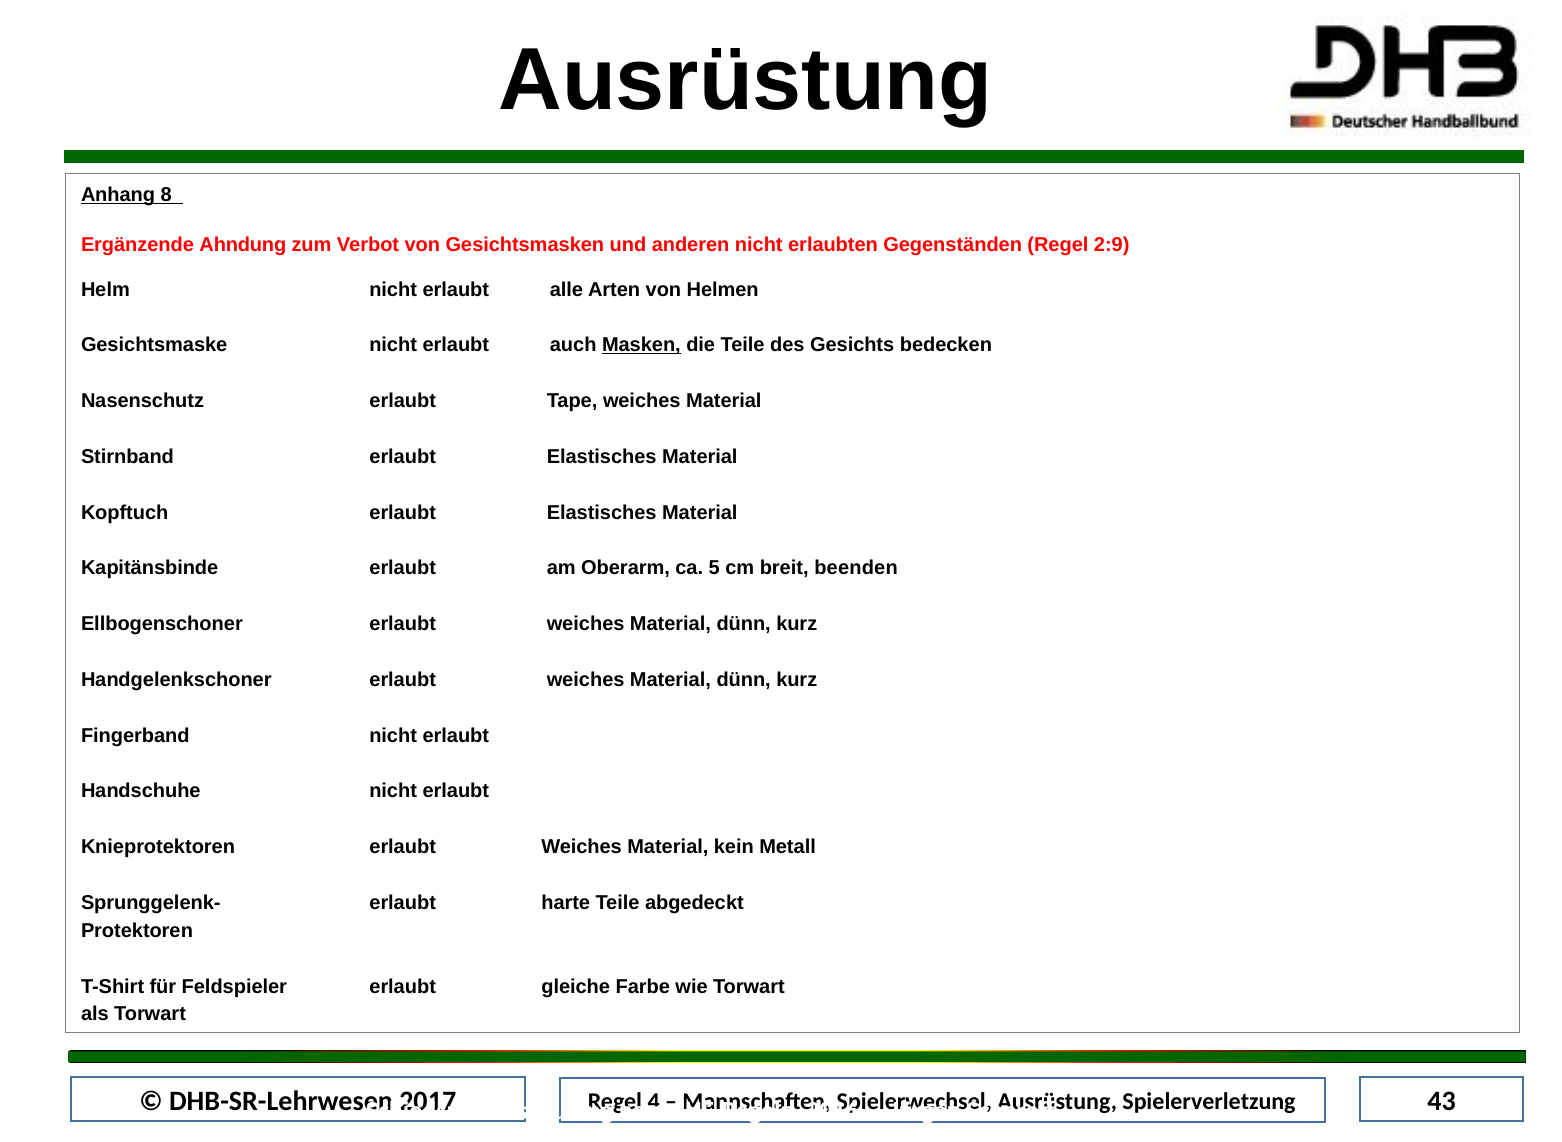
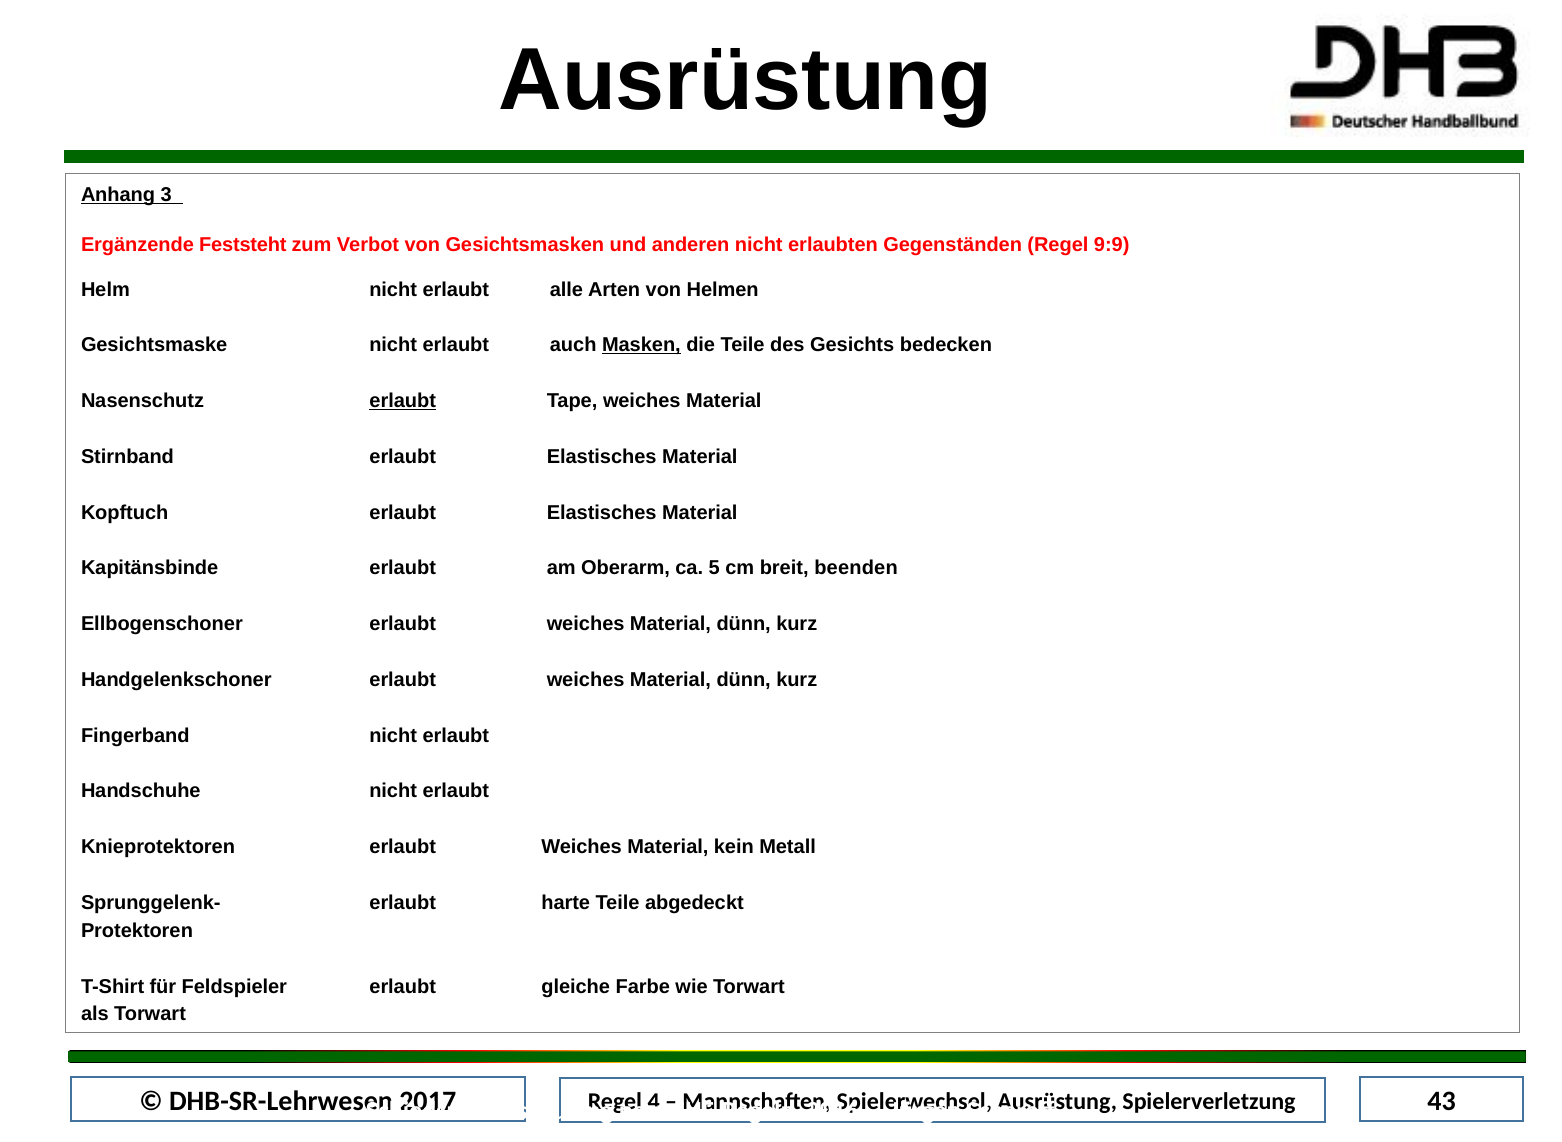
8: 8 -> 3 (166, 195)
Ahndung: Ahndung -> Feststeht (243, 244)
2:9: 2:9 -> 9:9 (1112, 244)
erlaubt underline: none -> present (403, 401)
